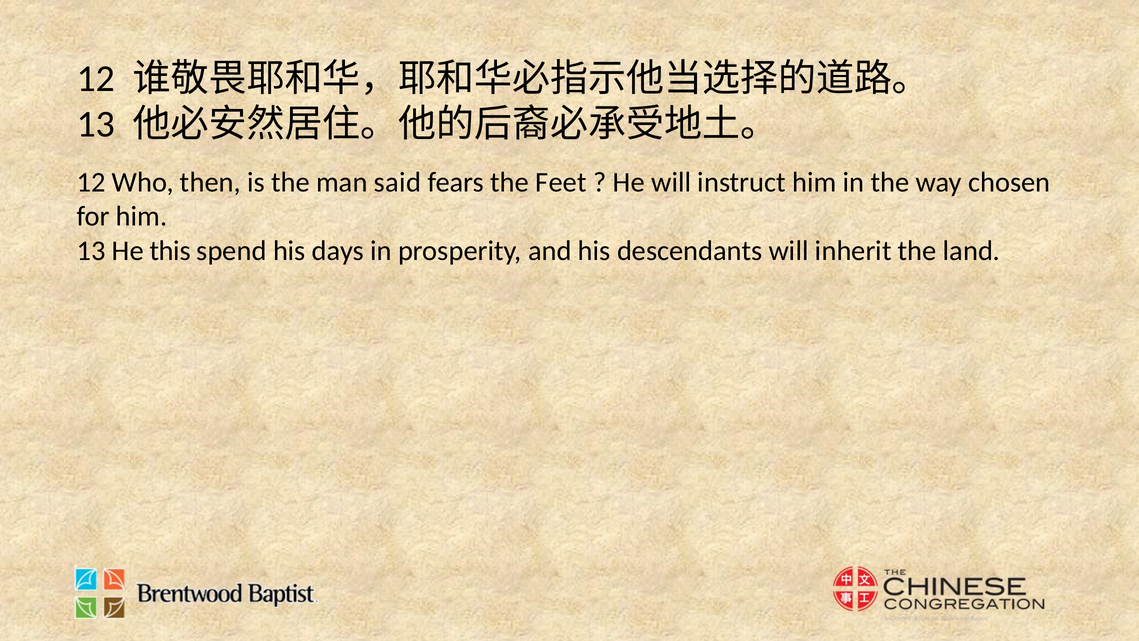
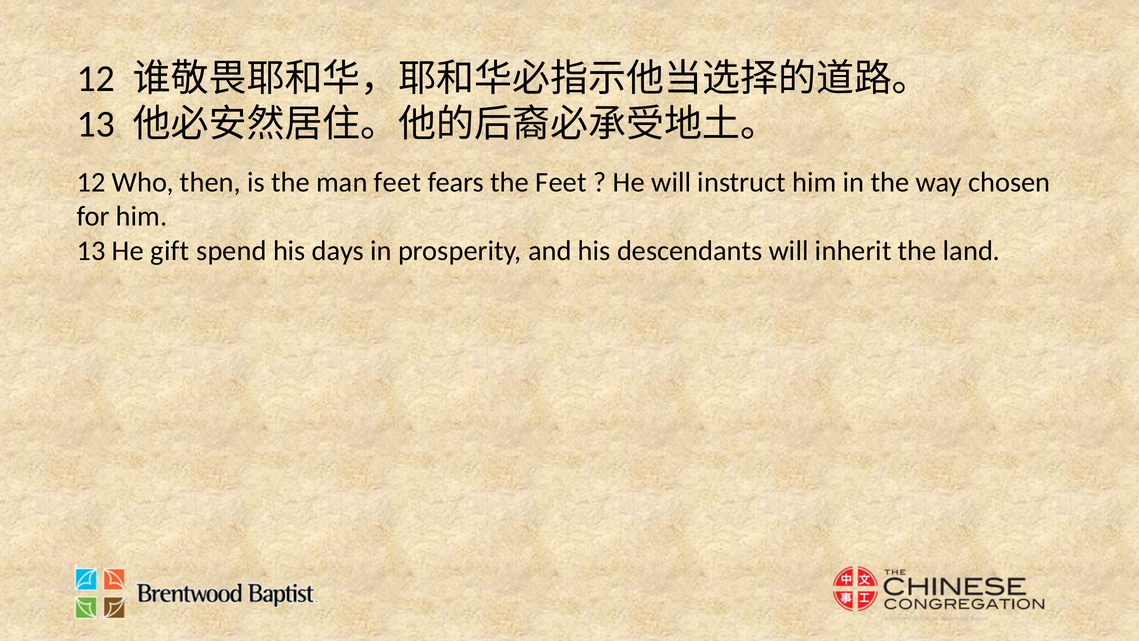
man said: said -> feet (397, 182)
this: this -> gift (170, 251)
